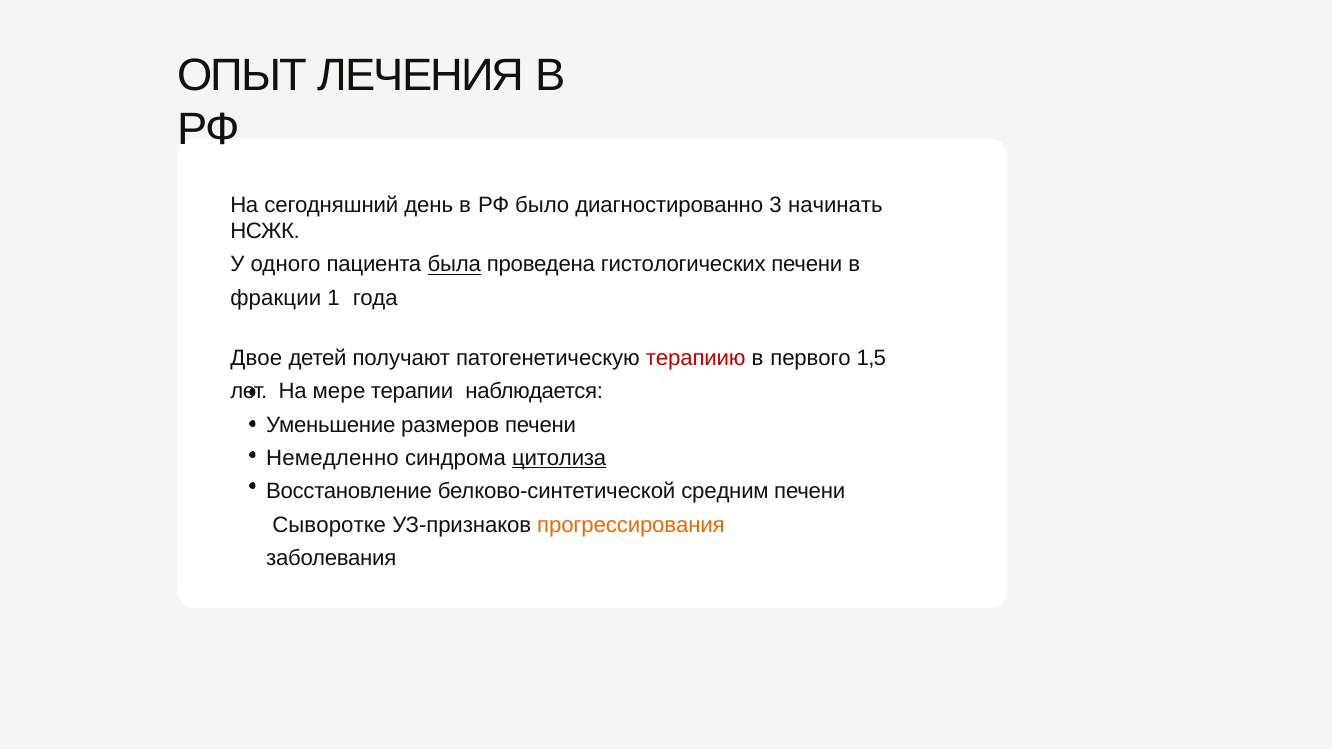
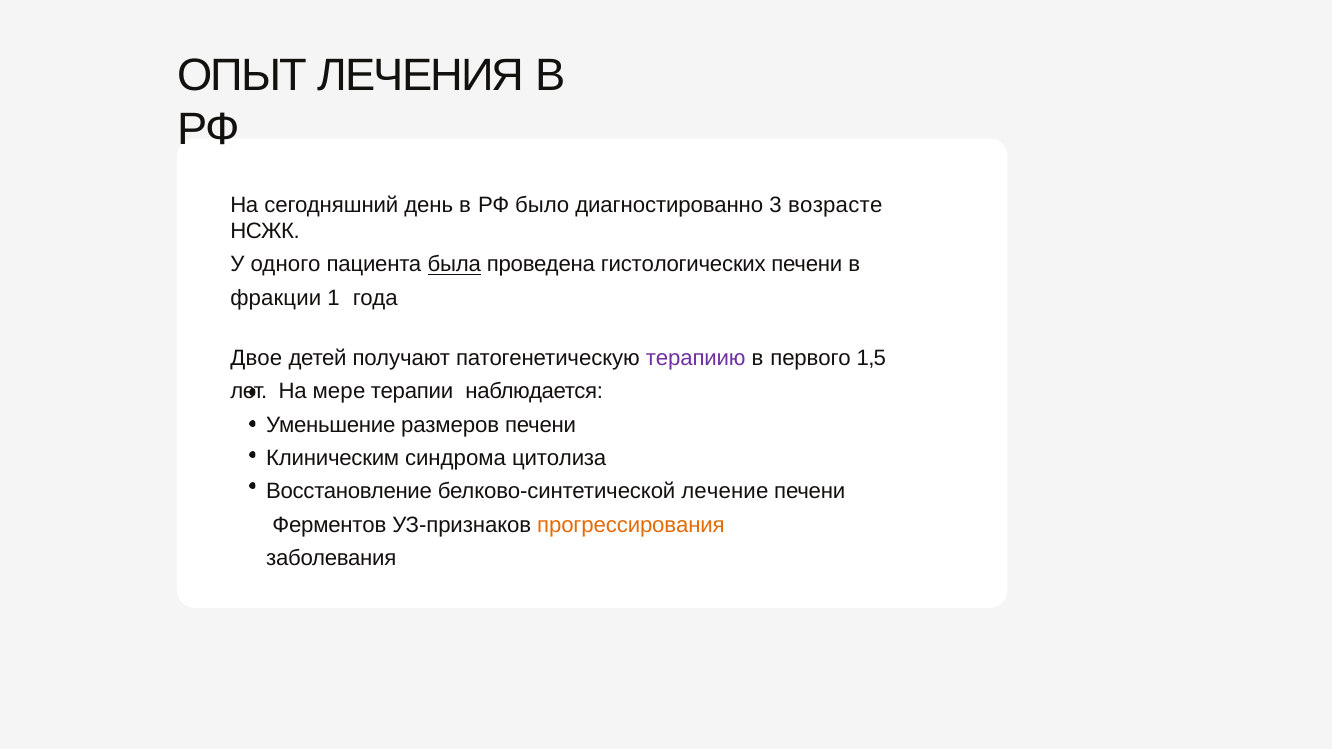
начинать: начинать -> возрасте (835, 205)
терапиию colour: red -> purple (696, 358)
Немедленно: Немедленно -> Клиническим (333, 458)
цитолиза underline: present -> none (559, 458)
средним: средним -> лечение (725, 492)
Сыворотке: Сыворотке -> Ферментов (329, 525)
